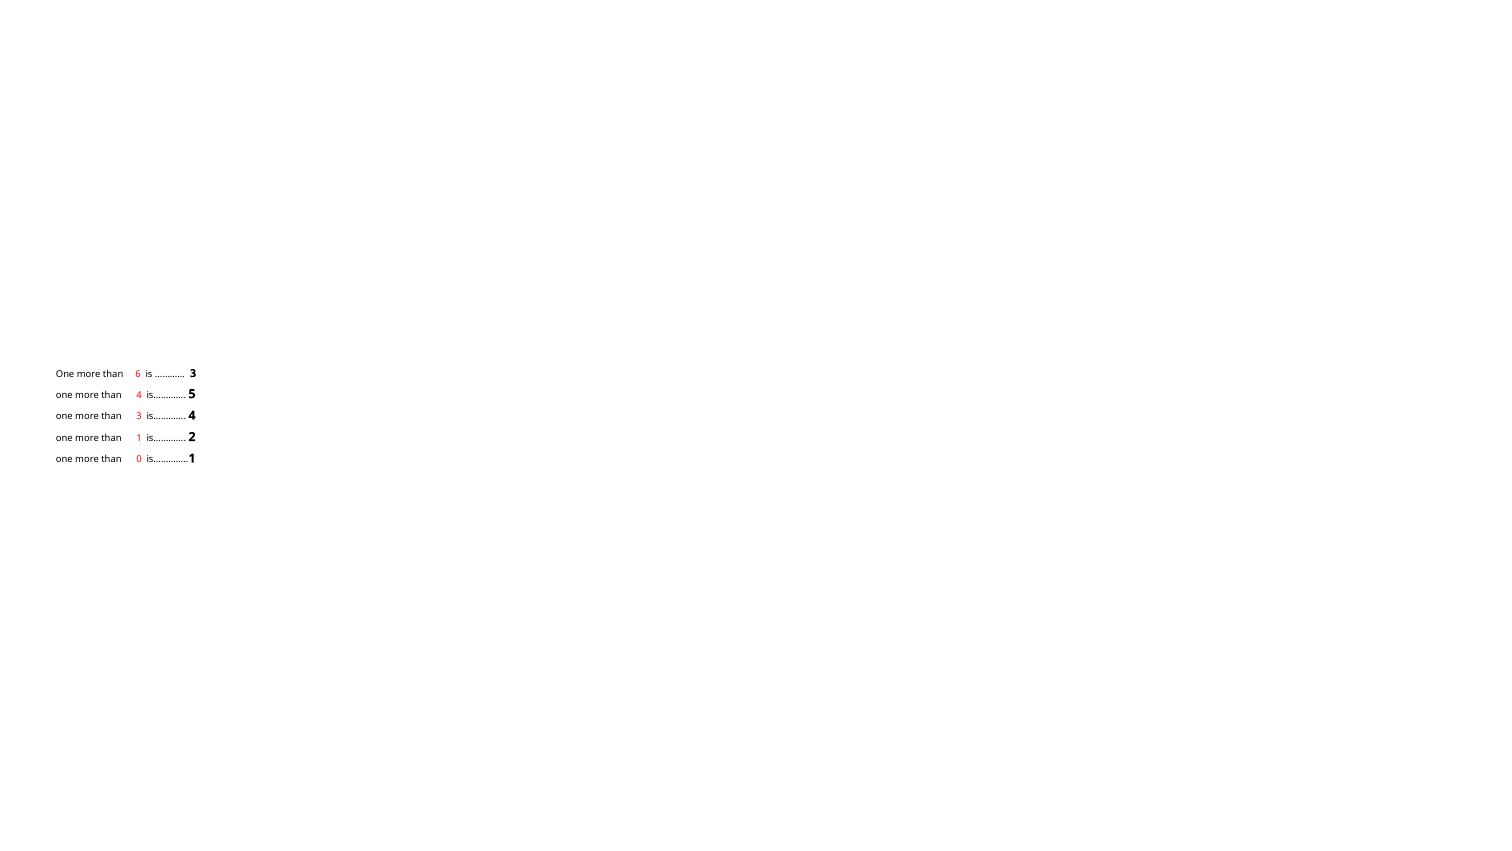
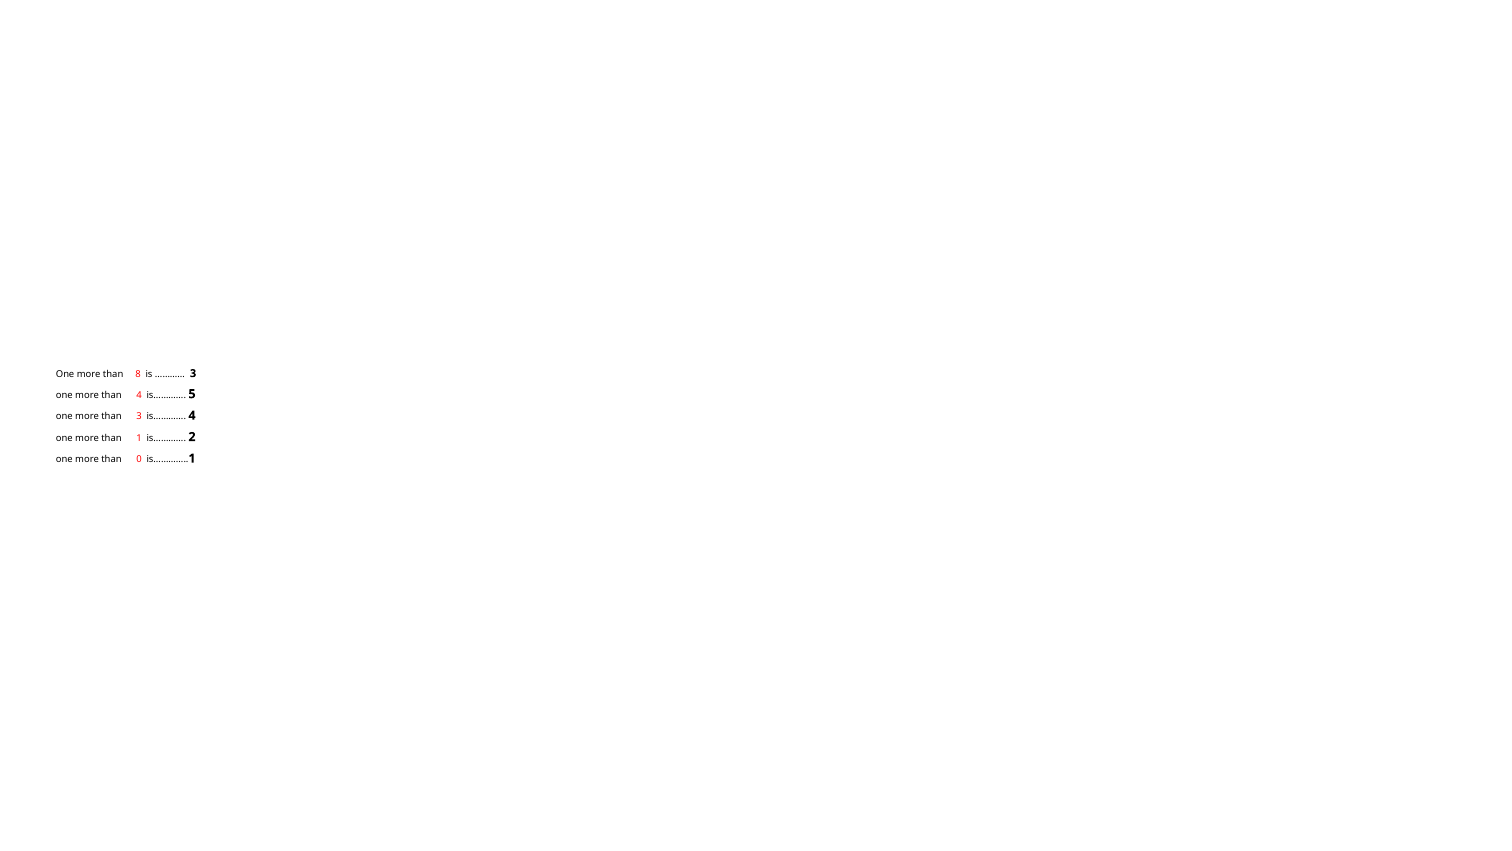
6: 6 -> 8 (138, 374)
